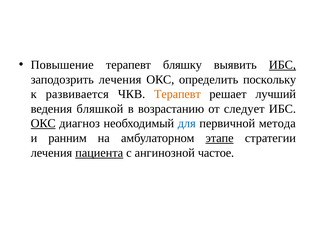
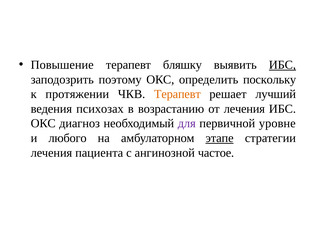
заподозрить лечения: лечения -> поэтому (120, 80)
развивается: развивается -> протяжении (77, 94)
бляшкой: бляшкой -> психозах (100, 109)
от следует: следует -> лечения (244, 109)
ОКС underline: present -> none (43, 124)
для colour: blue -> purple (187, 124)
метода: метода -> уровне (277, 124)
ранним: ранним -> любого (68, 138)
пациента underline: present -> none (99, 153)
